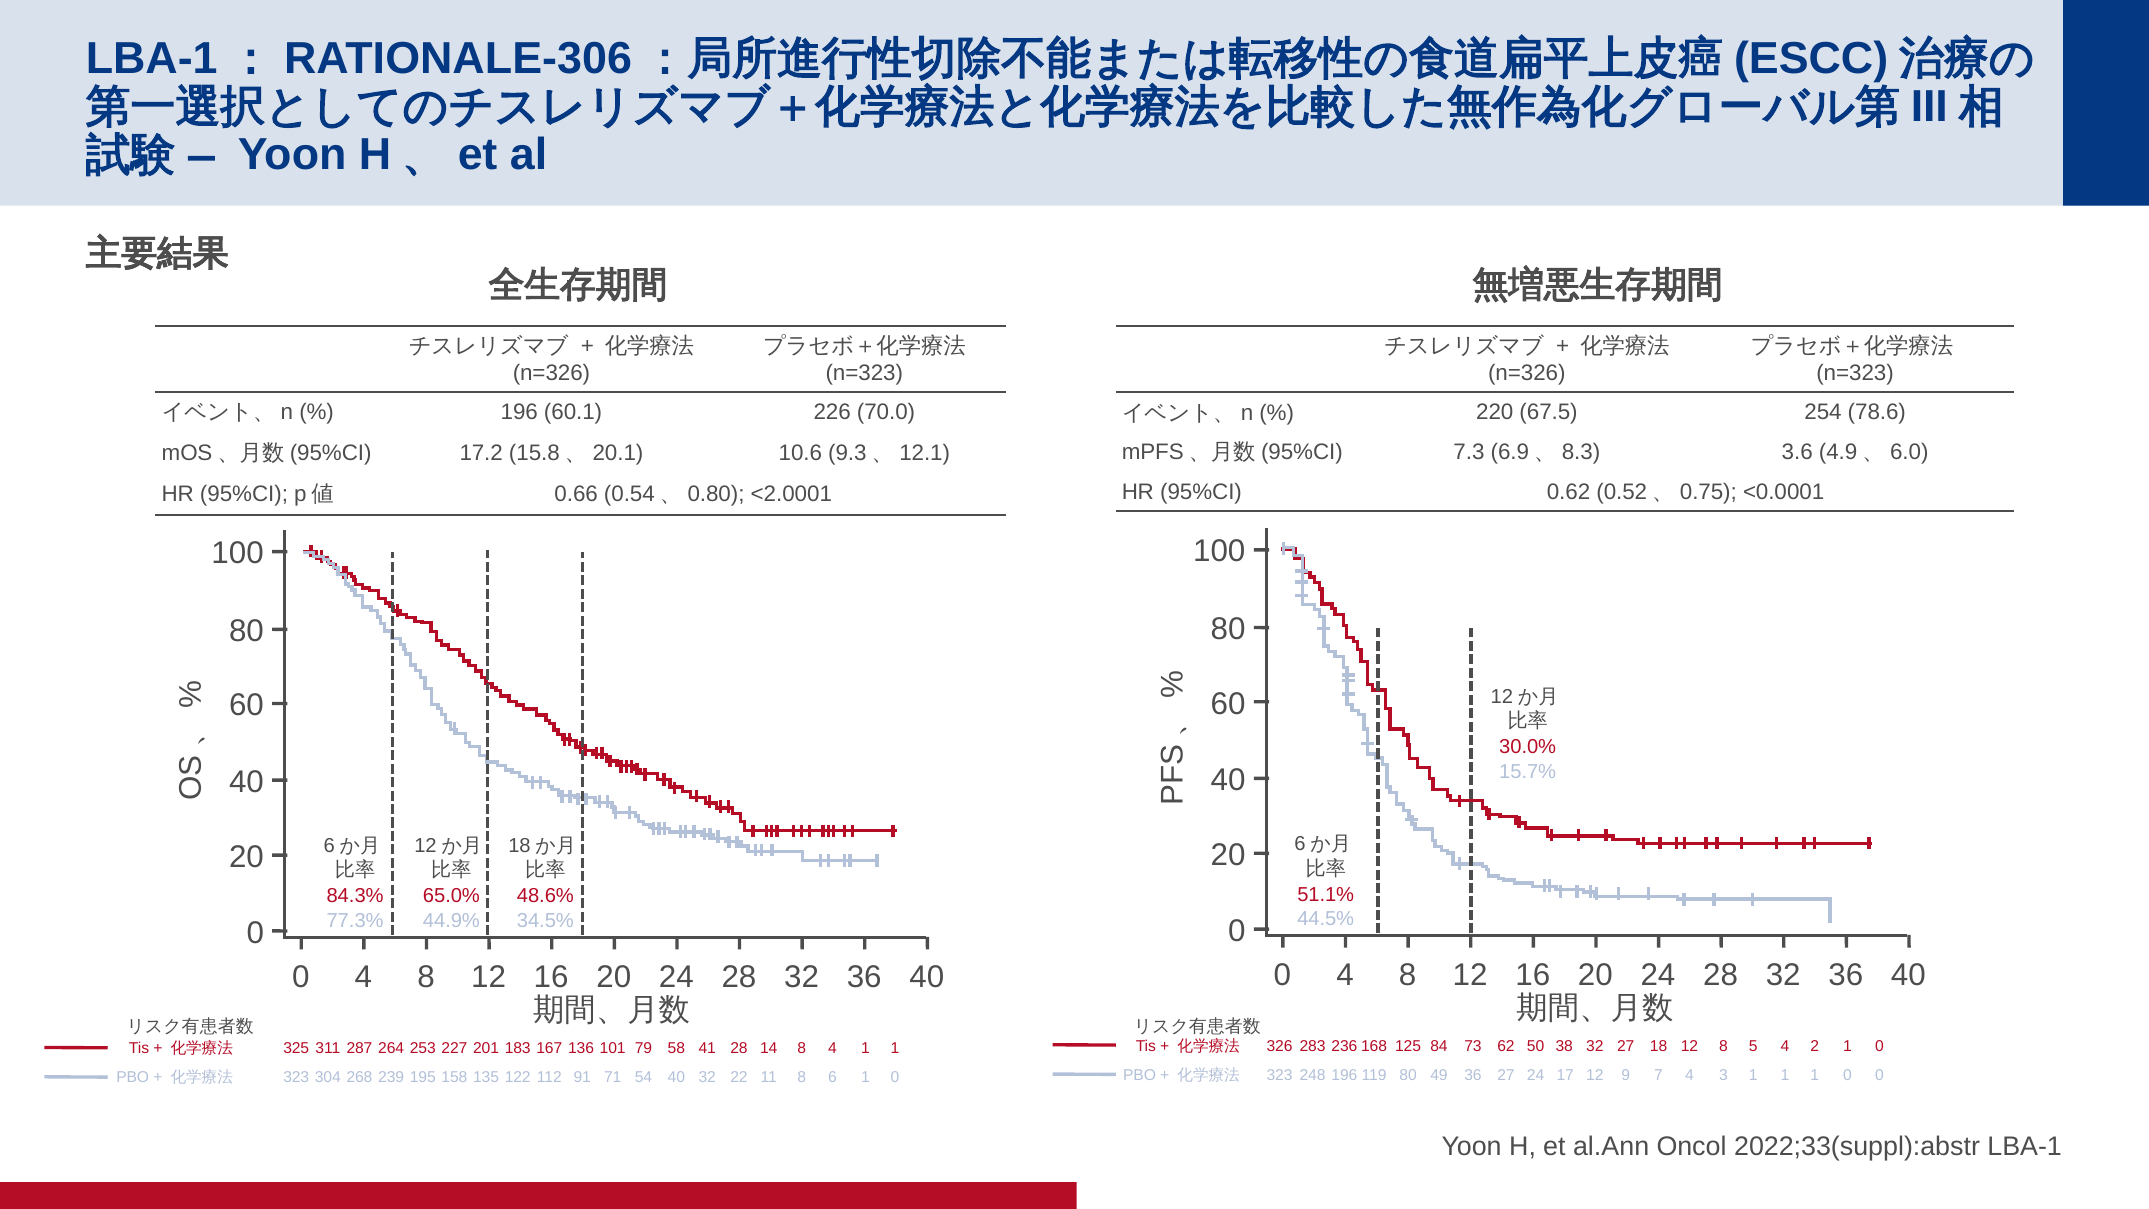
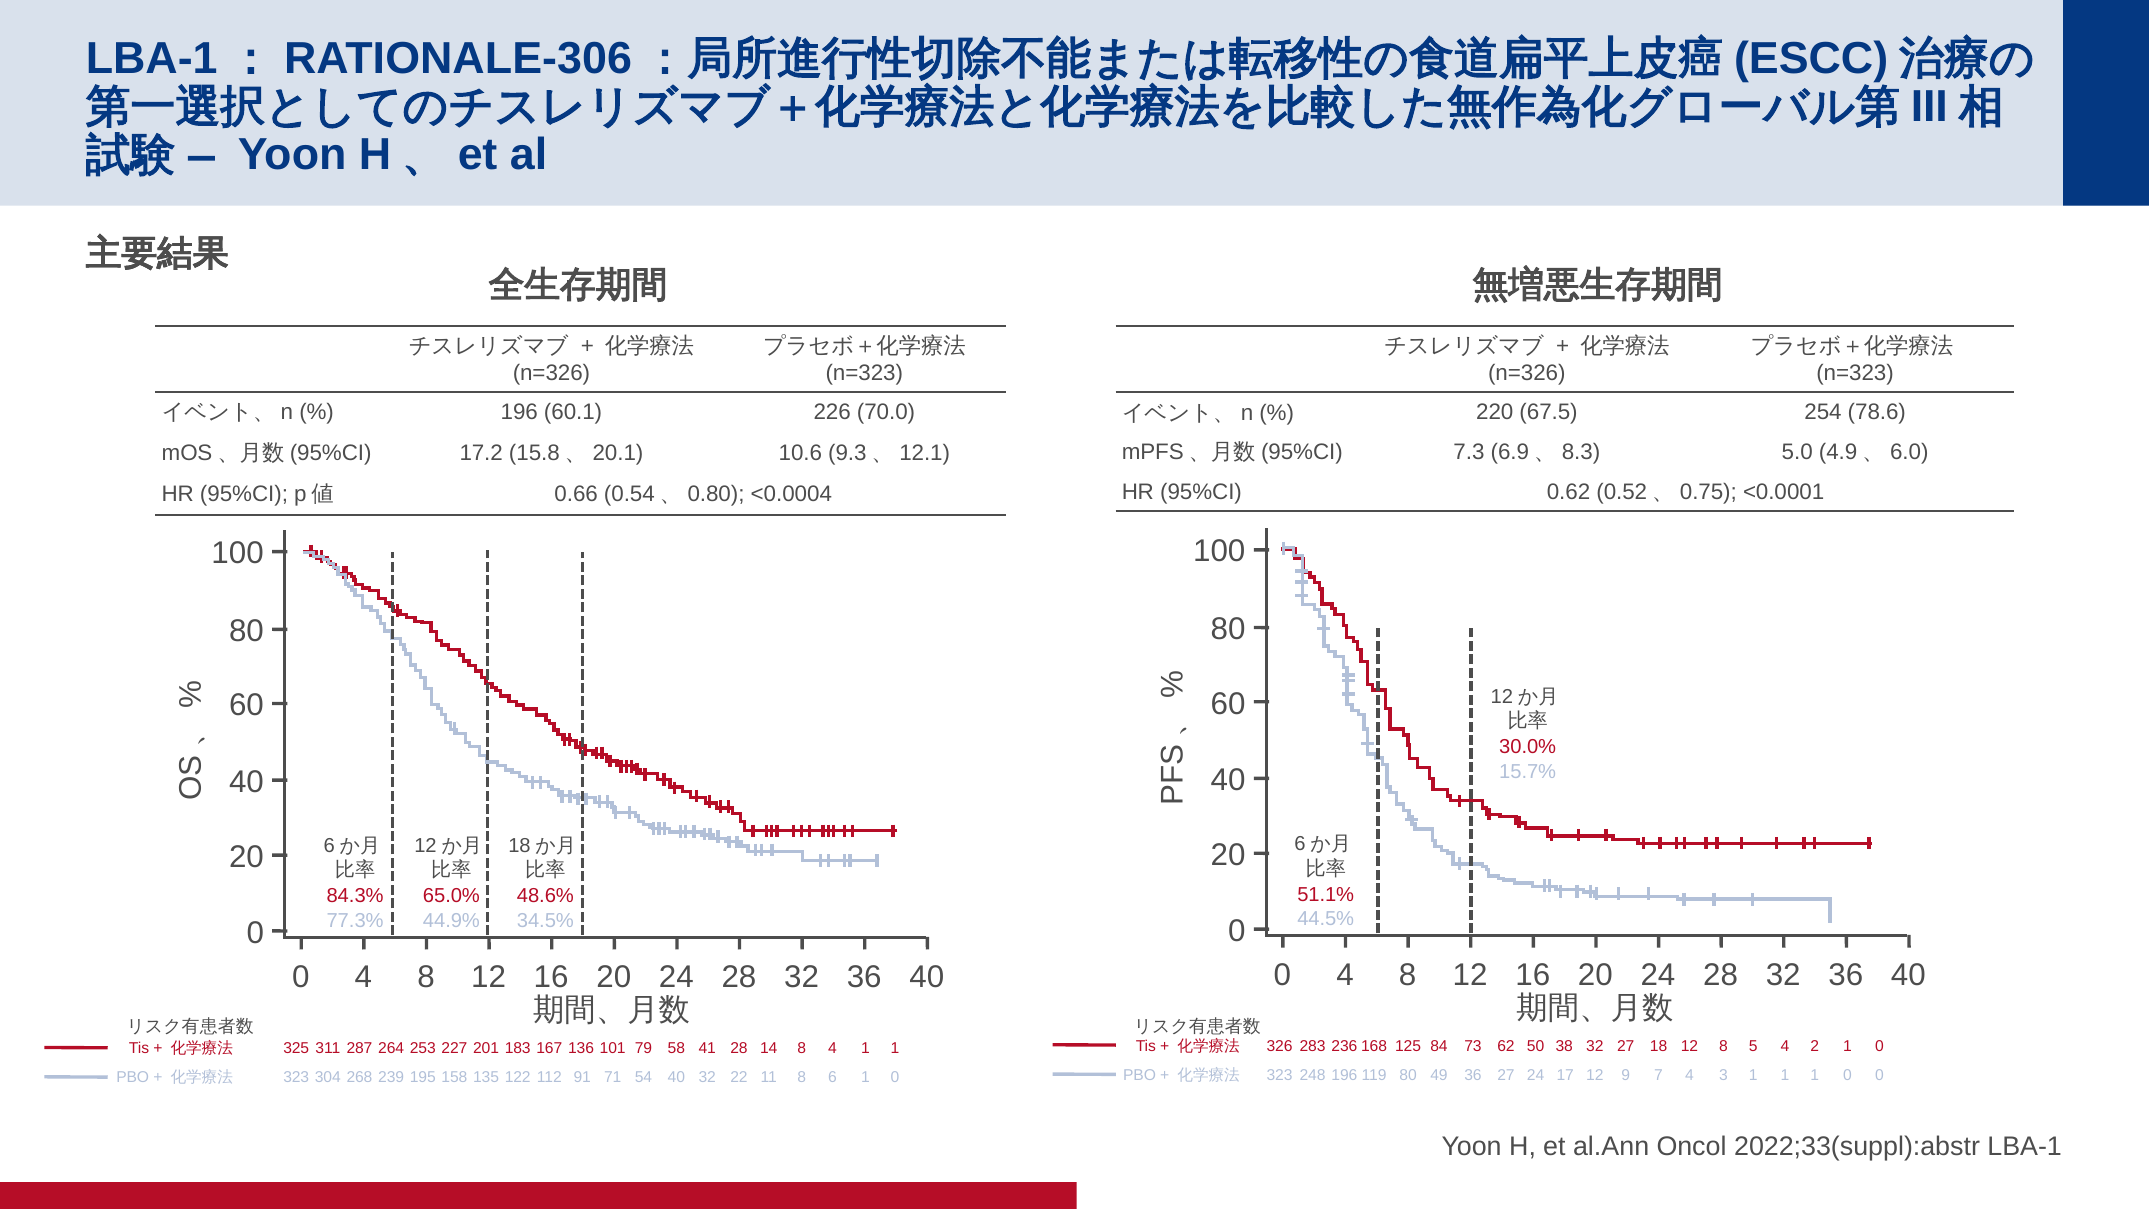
3.6: 3.6 -> 5.0 (1797, 452)
<2.0001: <2.0001 -> <0.0004 (791, 494)
